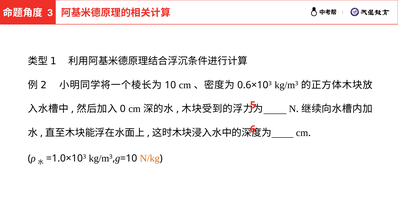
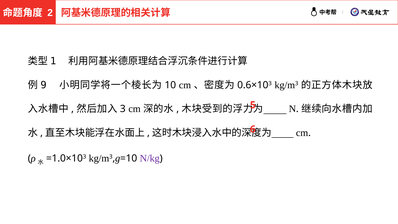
3: 3 -> 2 (50, 13)
2: 2 -> 9 (44, 85)
0: 0 -> 3 (123, 109)
N/kg colour: orange -> purple (150, 158)
